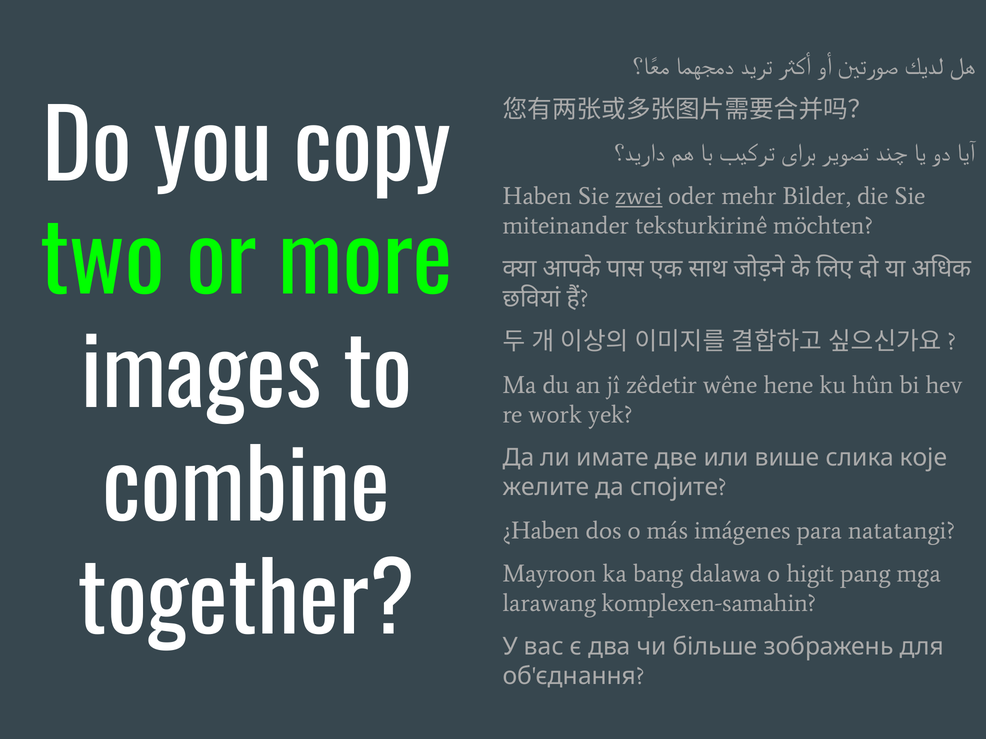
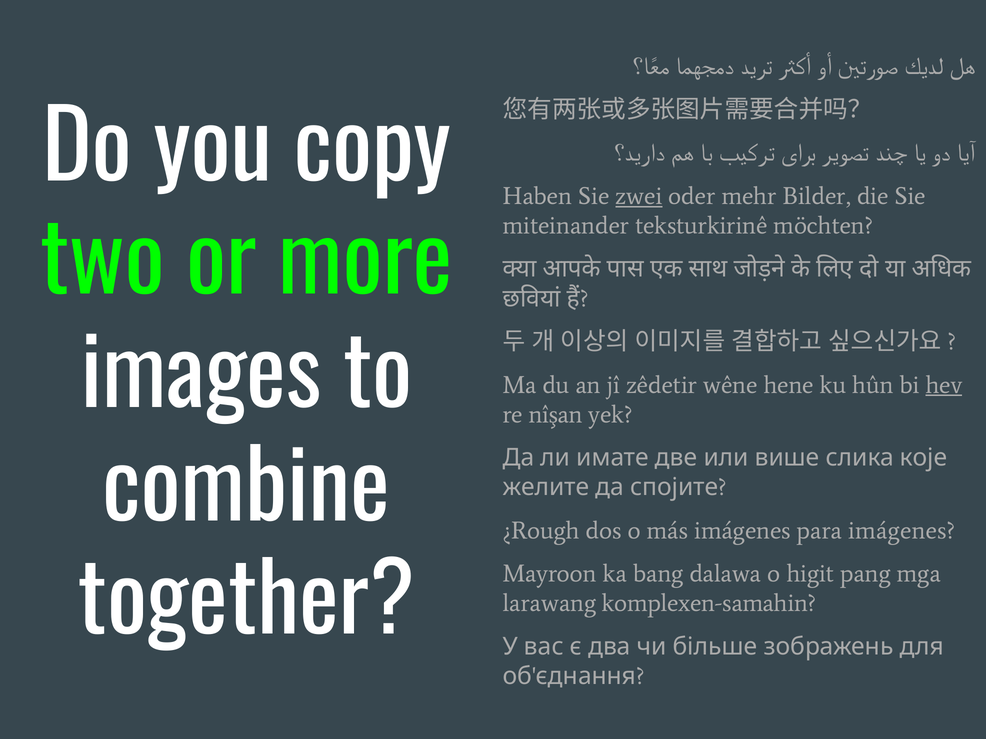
hev underline: none -> present (944, 385)
work: work -> nîşan (556, 415)
¿Haben: ¿Haben -> ¿Rough (541, 531)
para natatangi: natatangi -> imágenes (902, 531)
